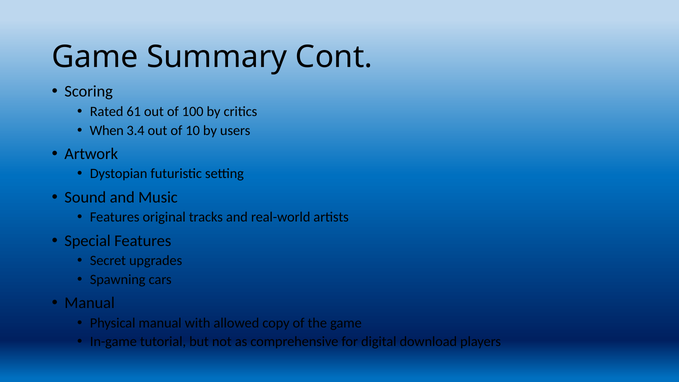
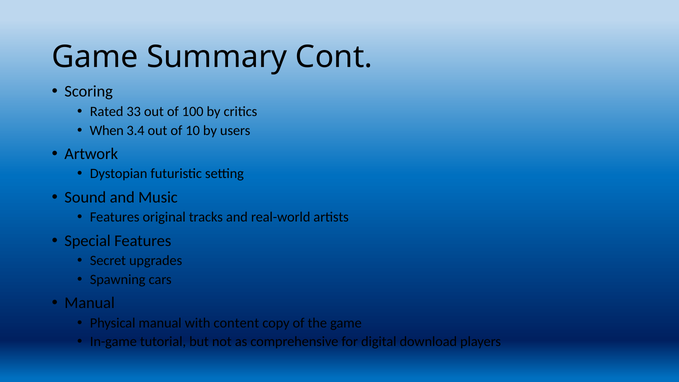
61: 61 -> 33 (134, 112)
allowed: allowed -> content (236, 323)
